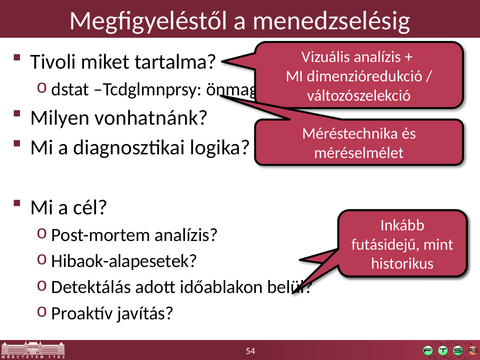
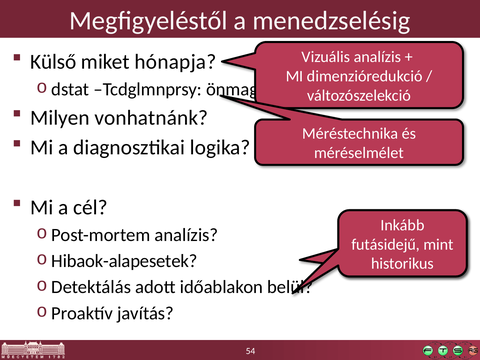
Tivoli: Tivoli -> Külső (53, 62)
tartalma: tartalma -> hónapja (175, 62)
